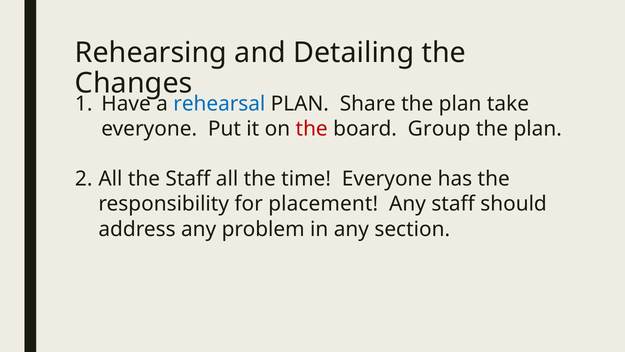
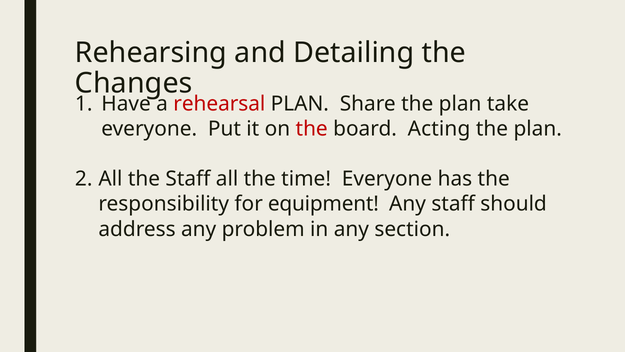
rehearsal colour: blue -> red (219, 104)
Group: Group -> Acting (439, 129)
placement: placement -> equipment (323, 204)
